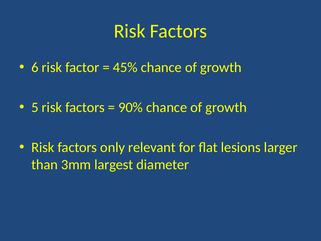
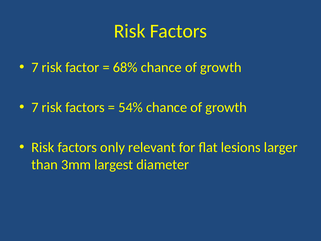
6: 6 -> 7 (35, 67)
45%: 45% -> 68% (125, 67)
5: 5 -> 7 (35, 107)
90%: 90% -> 54% (131, 107)
